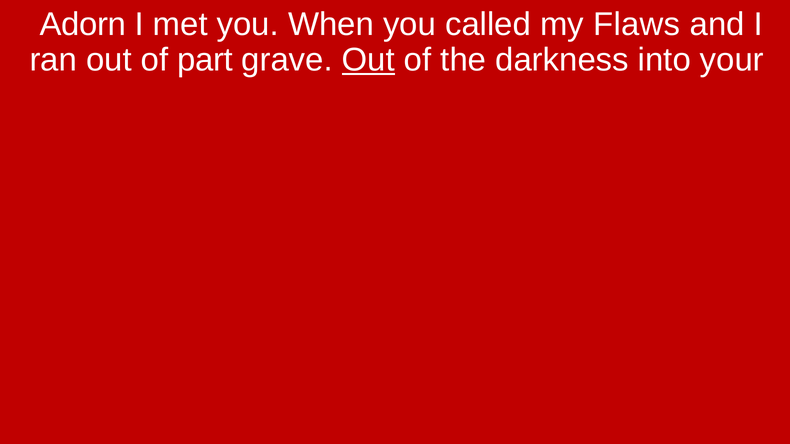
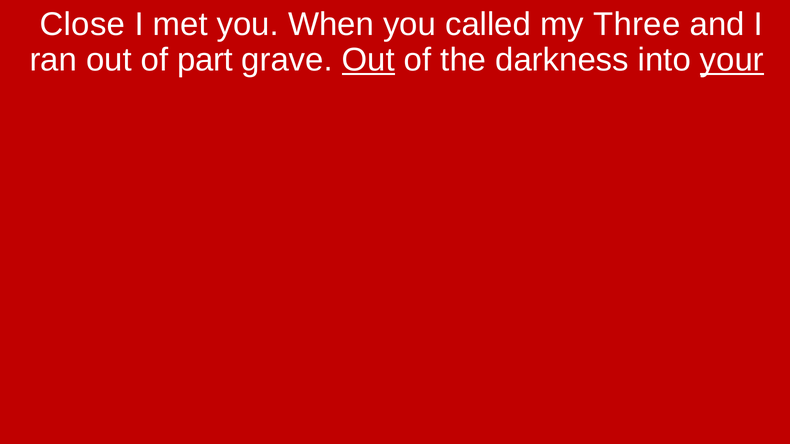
Adorn: Adorn -> Close (82, 24)
Flaws: Flaws -> Three (637, 24)
your underline: none -> present (732, 60)
